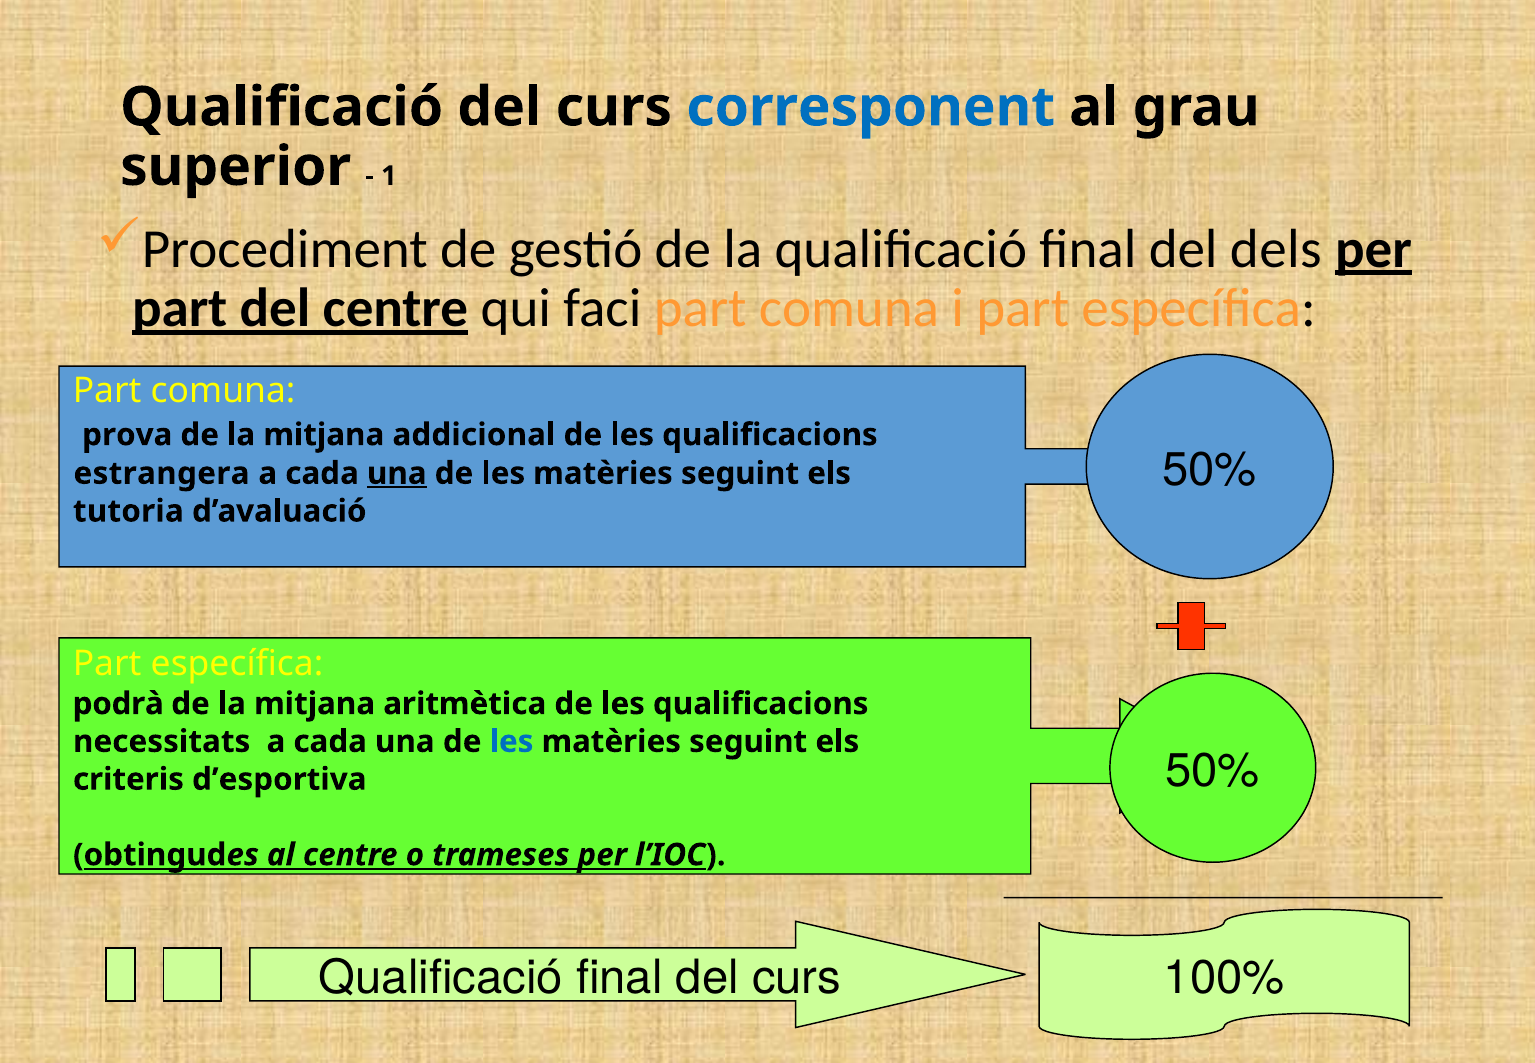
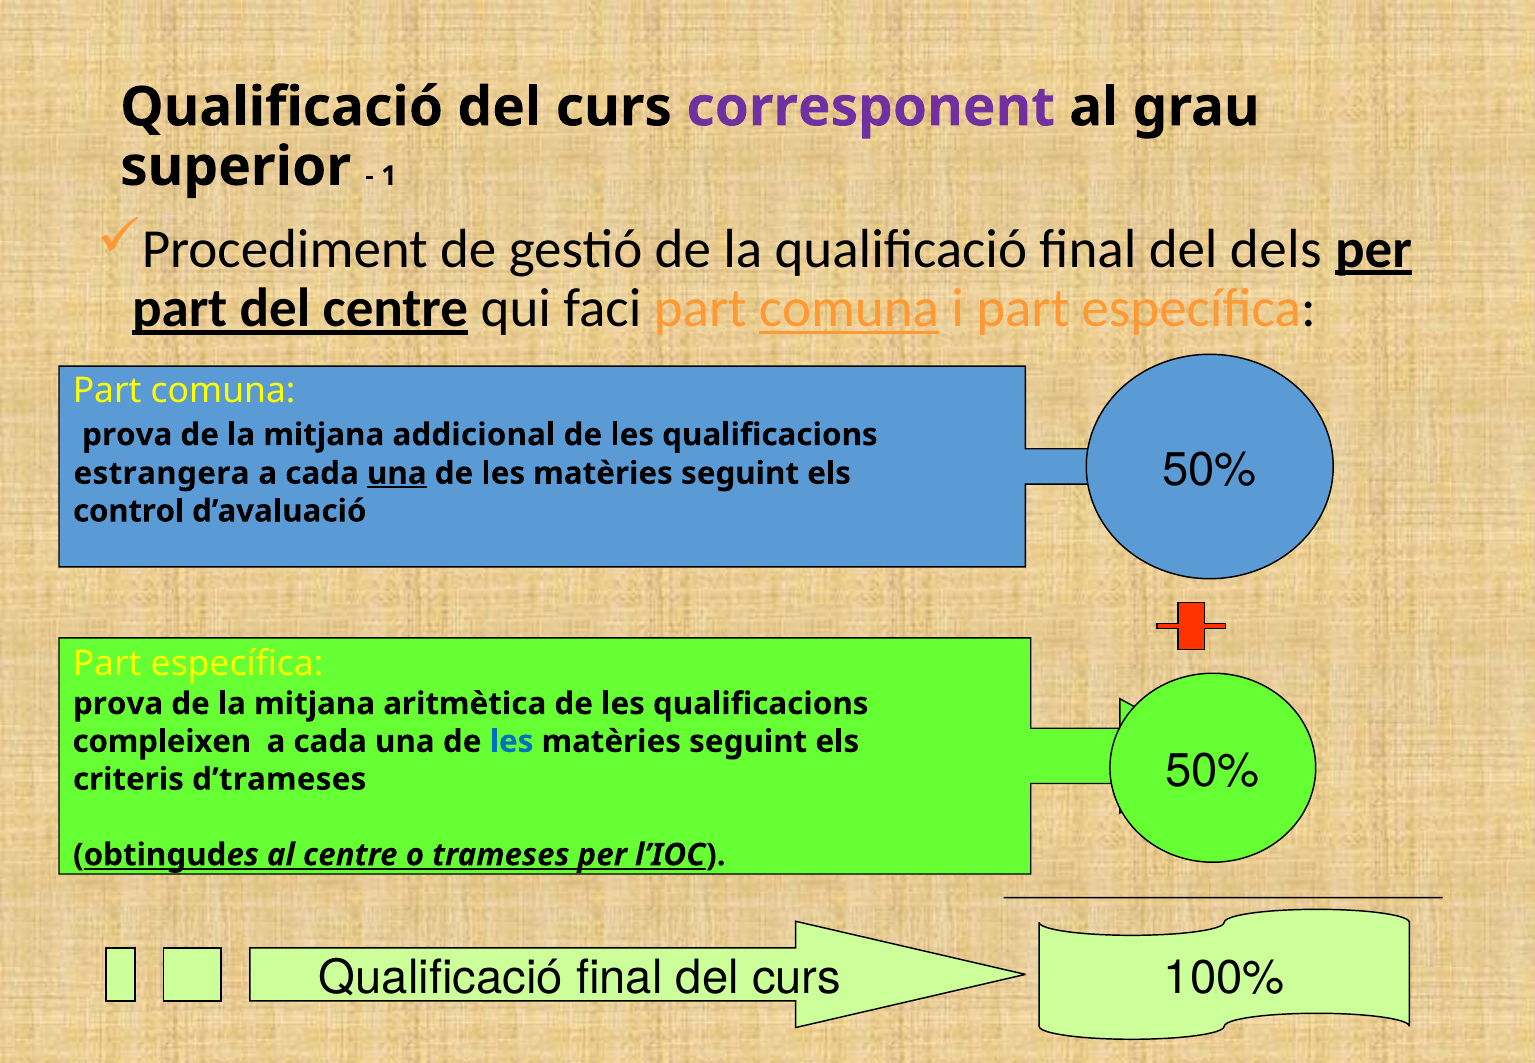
corresponent colour: blue -> purple (871, 107)
comuna underline: none -> present (849, 308)
tutoria: tutoria -> control (129, 511)
podrà: podrà -> prova (118, 704)
necessitats: necessitats -> compleixen (162, 741)
d’esportiva: d’esportiva -> d’trameses (279, 779)
